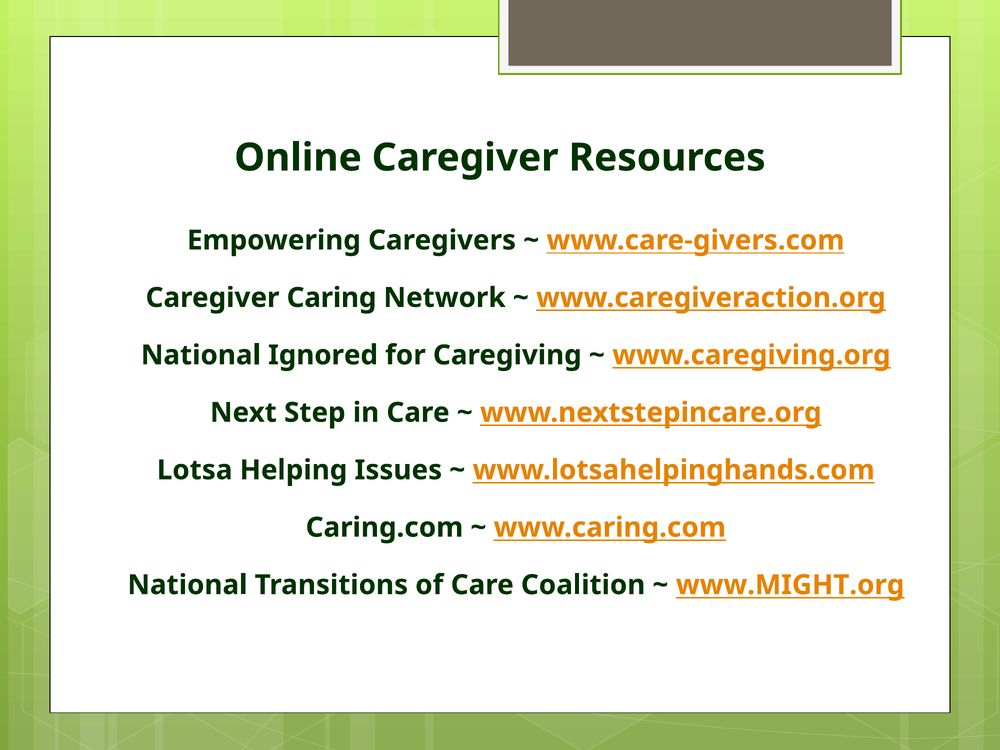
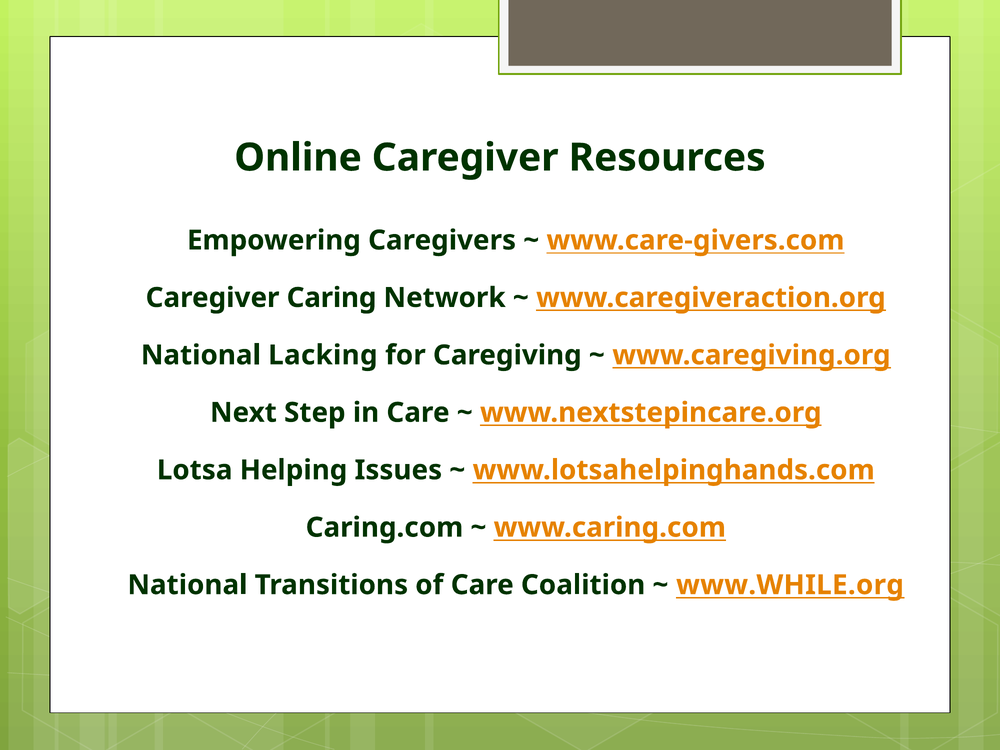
Ignored: Ignored -> Lacking (323, 355)
www.MIGHT.org: www.MIGHT.org -> www.WHILE.org (790, 585)
